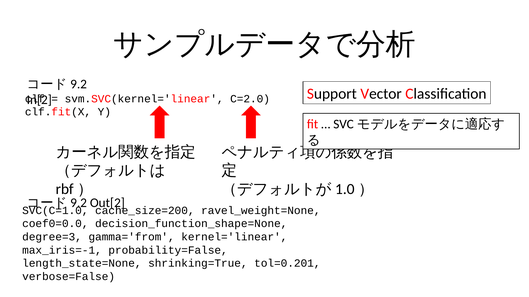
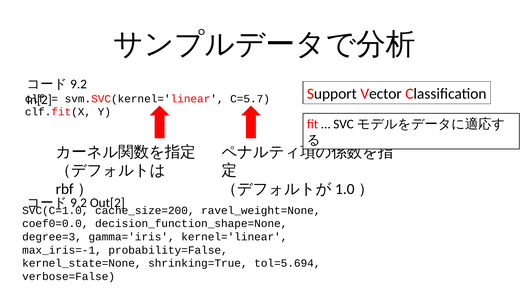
C=2.0: C=2.0 -> C=5.7 (250, 99)
gamma='from: gamma='from -> gamma='iris (132, 237)
length_state=None: length_state=None -> kernel_state=None (82, 264)
tol=0.201: tol=0.201 -> tol=5.694 (287, 264)
